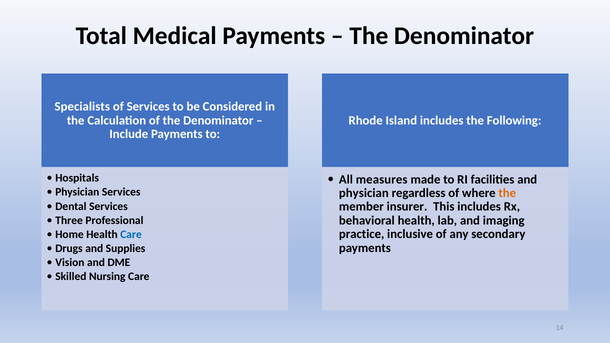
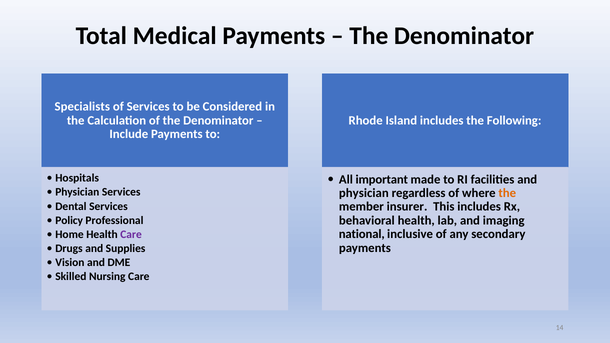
measures: measures -> important (382, 179)
Three: Three -> Policy (69, 220)
practice: practice -> national (362, 234)
Care colour: blue -> purple (131, 234)
